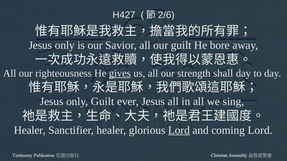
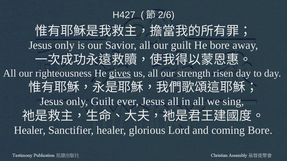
shall: shall -> risen (223, 74)
Lord underline: present -> none (179, 130)
coming Lord: Lord -> Bore (260, 130)
